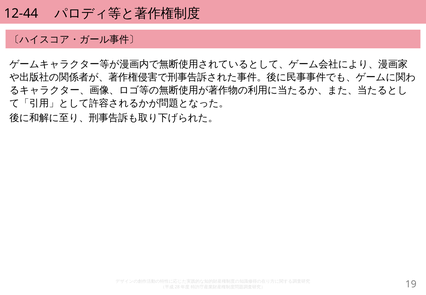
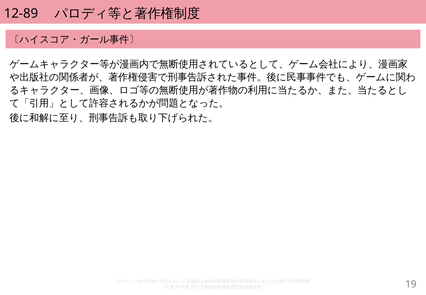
12-44: 12-44 -> 12-89 (21, 13)
